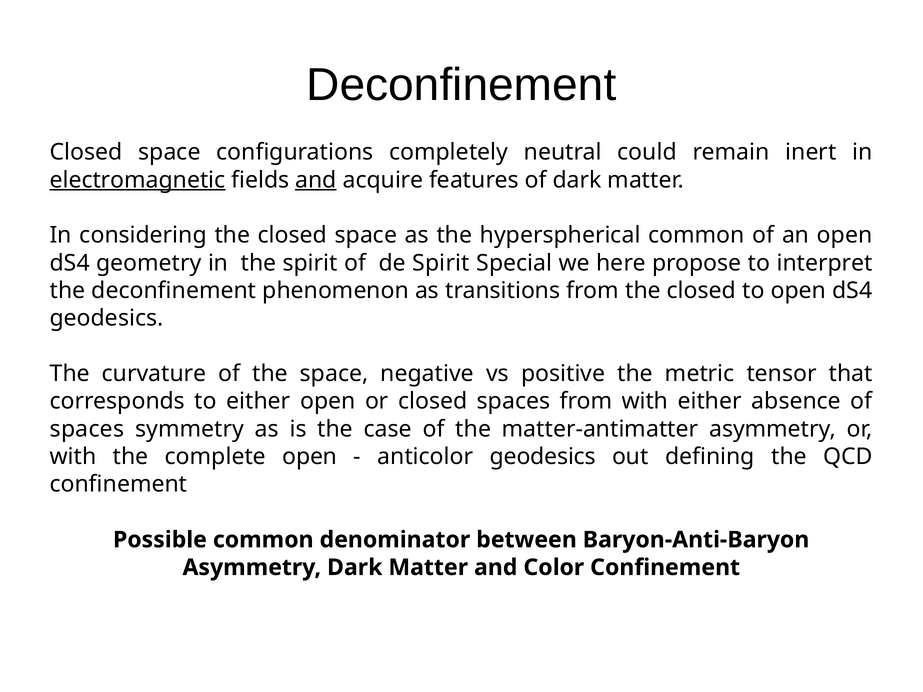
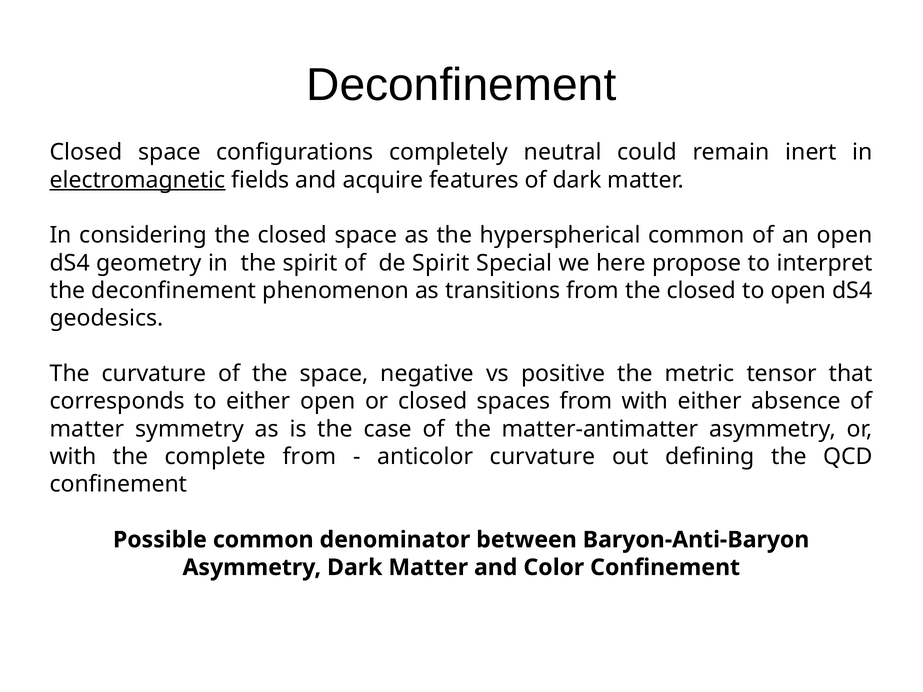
and underline: present -> none (316, 180)
spaces: spaces -> matter (87, 429)
complete open: open -> from (310, 457)
anticolor geodesics: geodesics -> curvature (543, 457)
